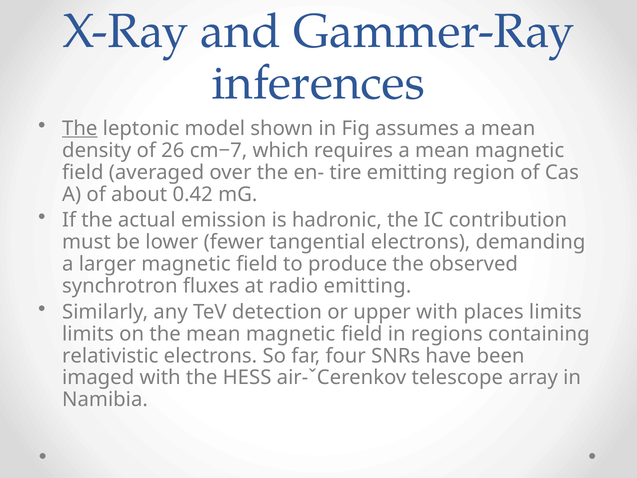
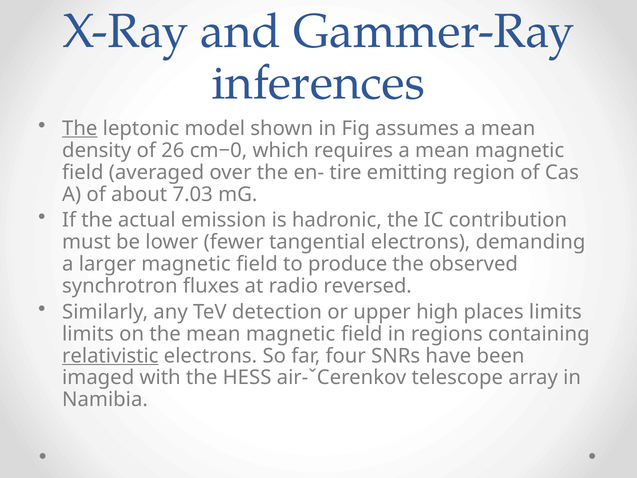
cm−7: cm−7 -> cm−0 (219, 150)
0.42: 0.42 -> 7.03 (193, 194)
radio emitting: emitting -> reversed (368, 286)
upper with: with -> high (437, 312)
relativistic underline: none -> present (110, 356)
